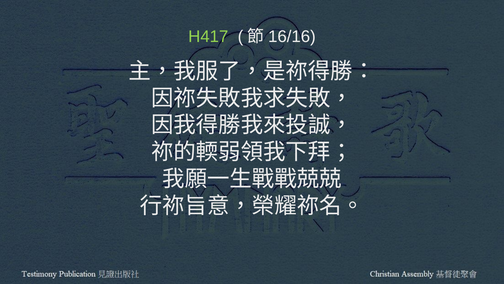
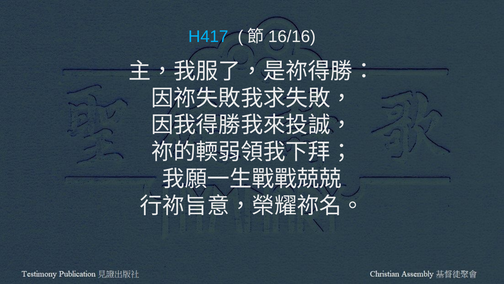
H417 colour: light green -> light blue (208, 36)
